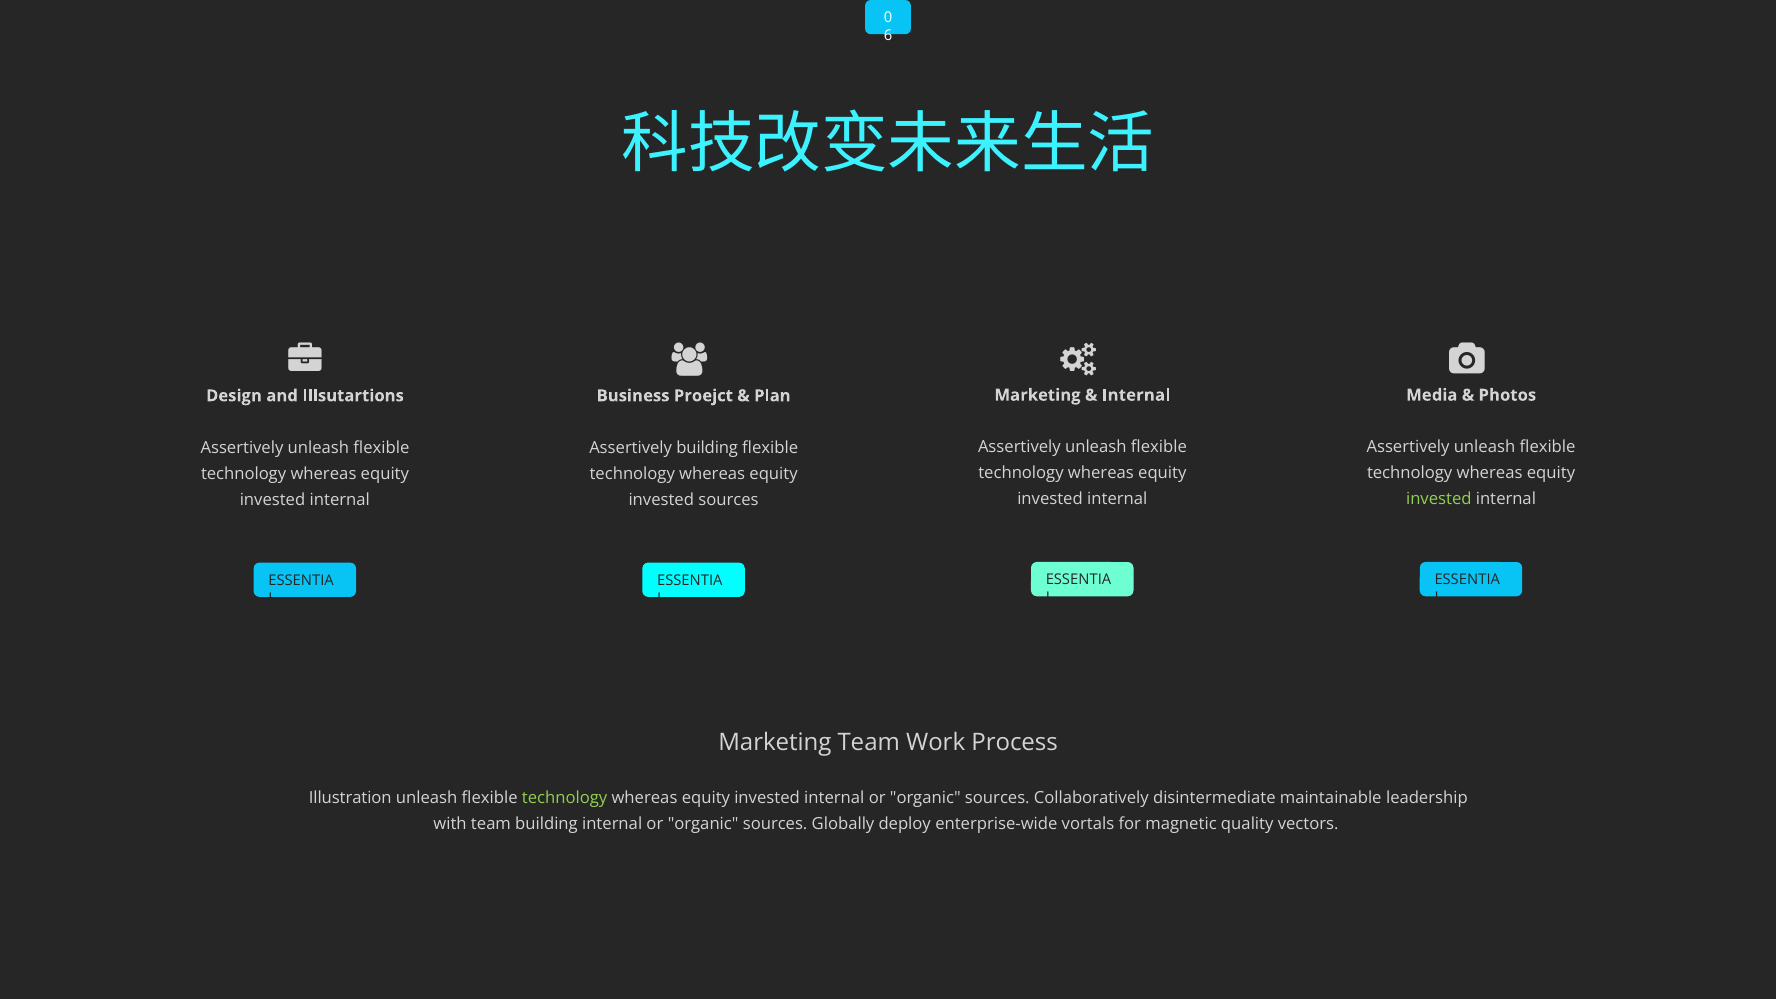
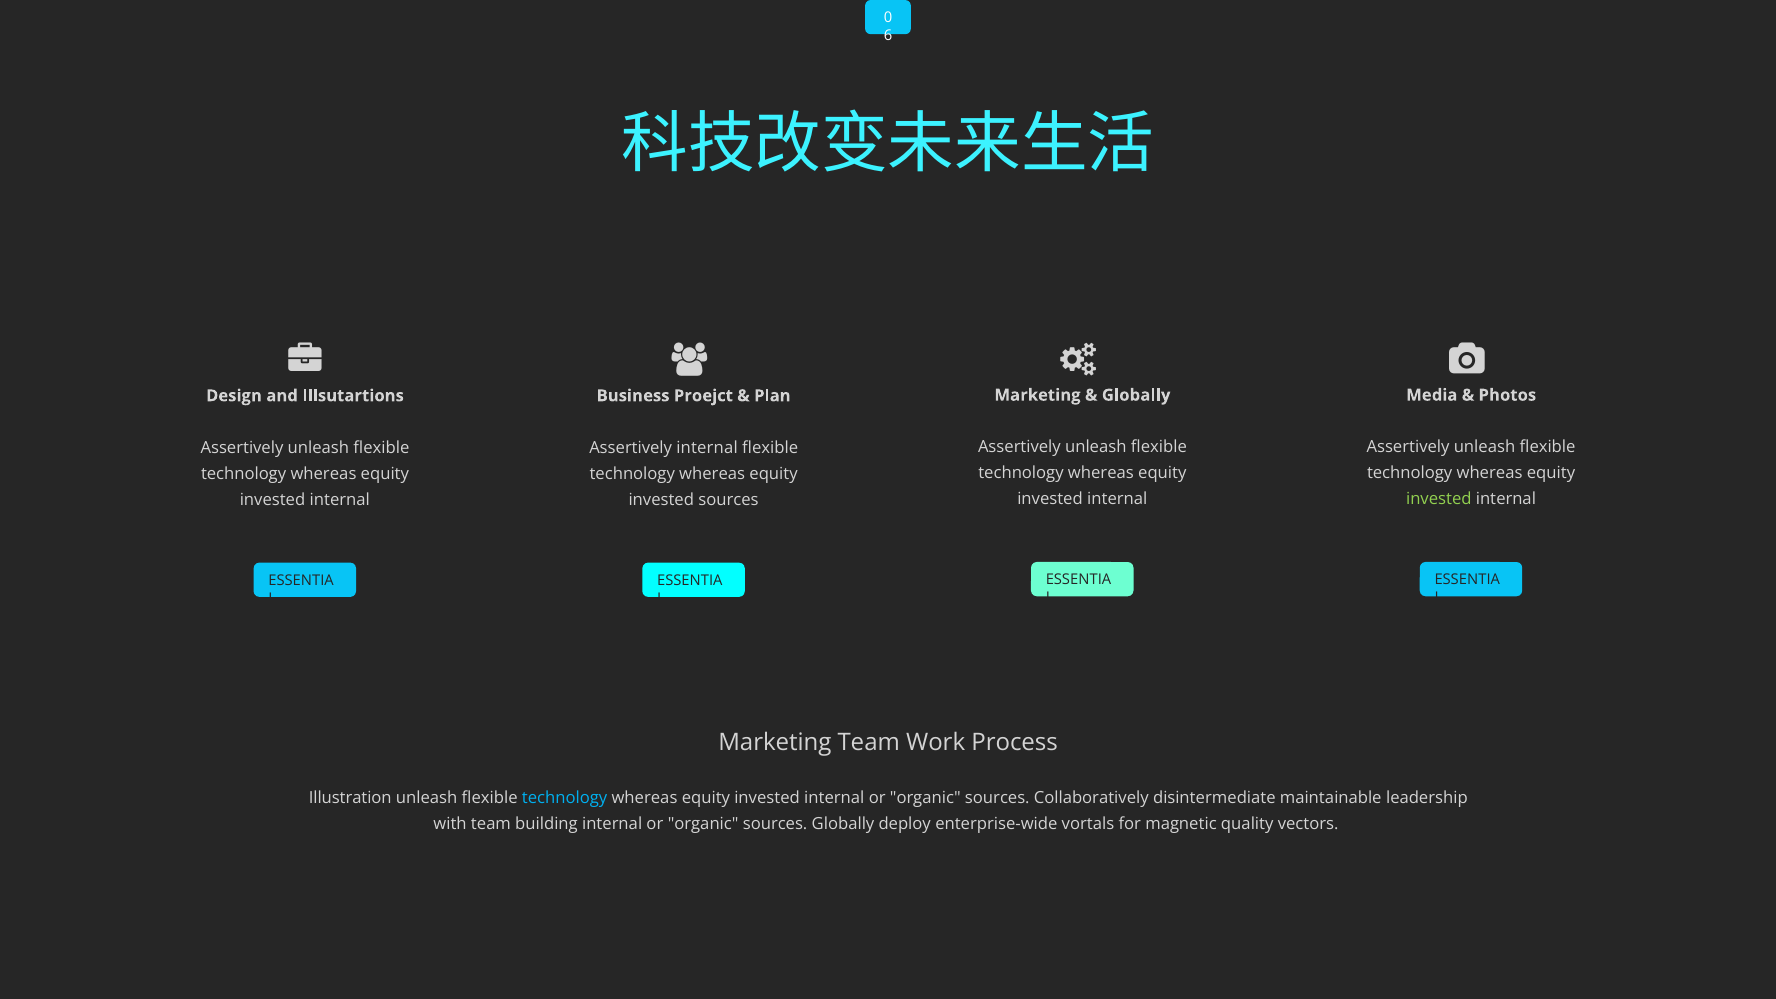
Internal: Internal -> Globally (1136, 395)
Assertively building: building -> internal (707, 448)
technology colour: light green -> light blue (565, 798)
